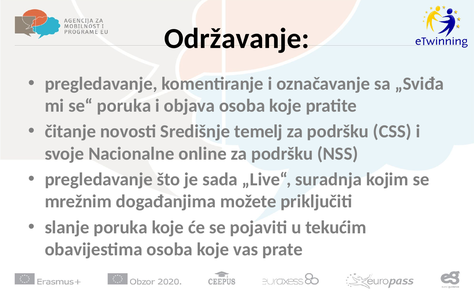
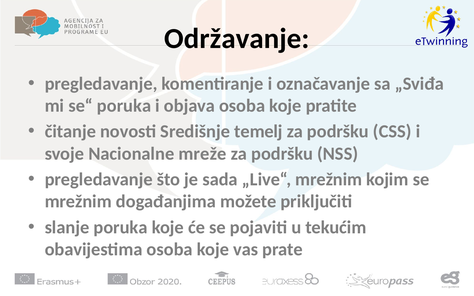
online: online -> mreže (202, 154)
„Live“ suradnja: suradnja -> mrežnim (329, 180)
